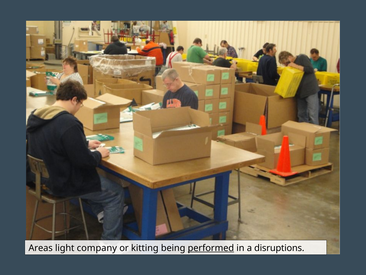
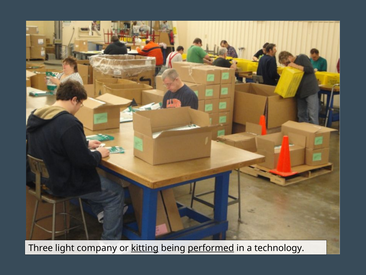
Areas: Areas -> Three (41, 248)
kitting underline: none -> present (145, 248)
disruptions: disruptions -> technology (279, 248)
